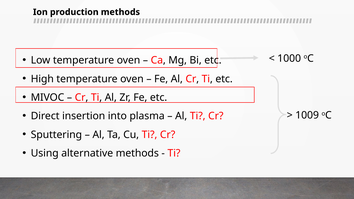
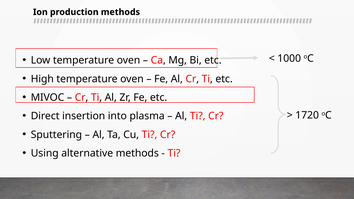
1009: 1009 -> 1720 (307, 115)
